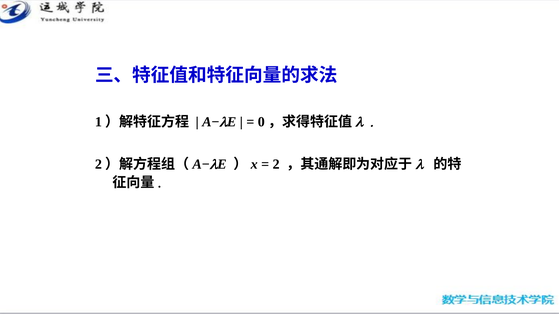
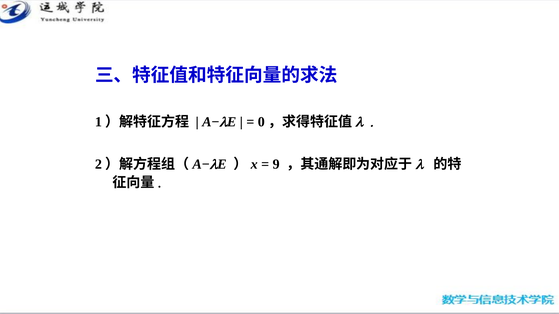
2: 2 -> 9 (276, 164)
